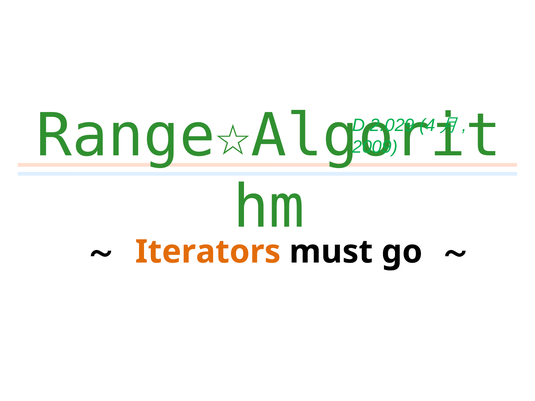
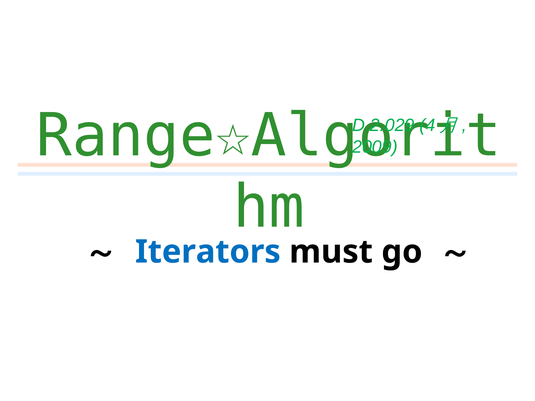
Iterators colour: orange -> blue (208, 252)
